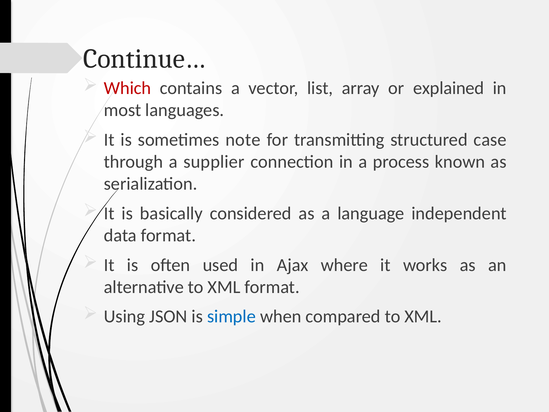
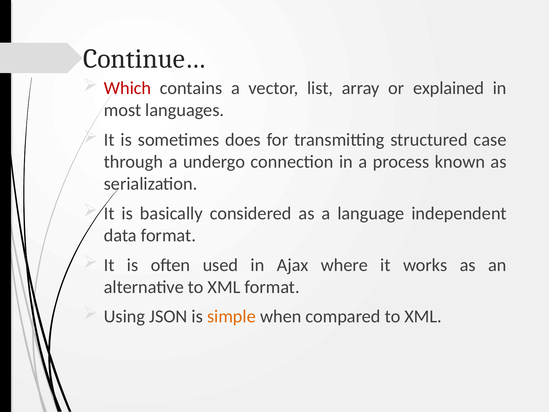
note: note -> does (243, 140)
supplier: supplier -> undergo (214, 162)
simple colour: blue -> orange (231, 316)
